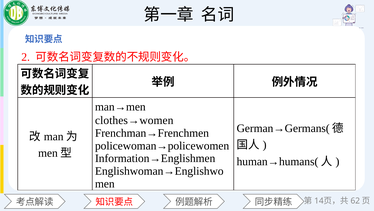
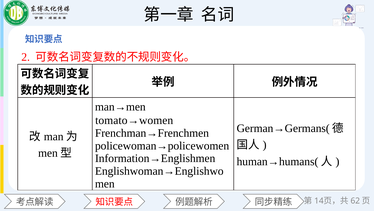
clothes→women: clothes→women -> tomato→women (134, 120)
